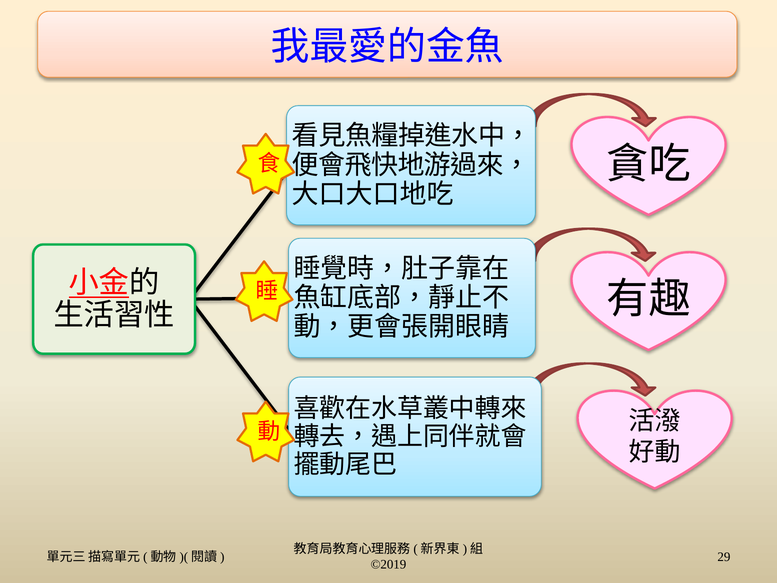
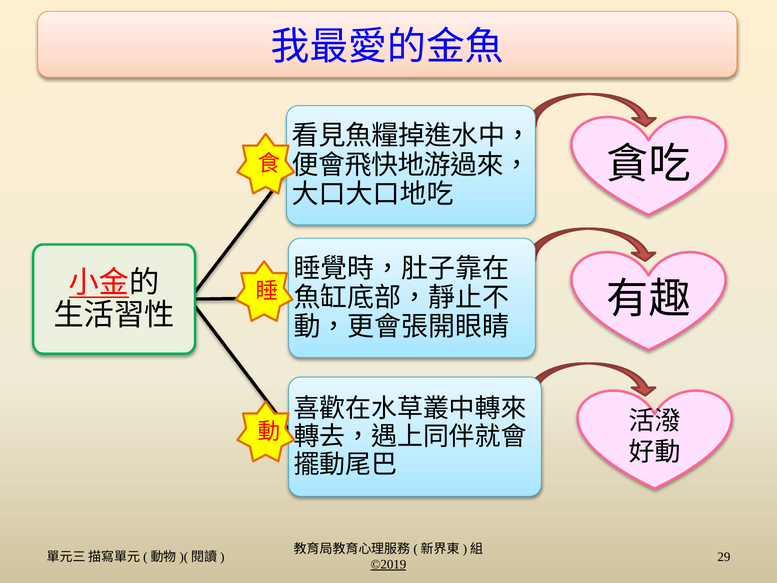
©2019 underline: none -> present (388, 564)
